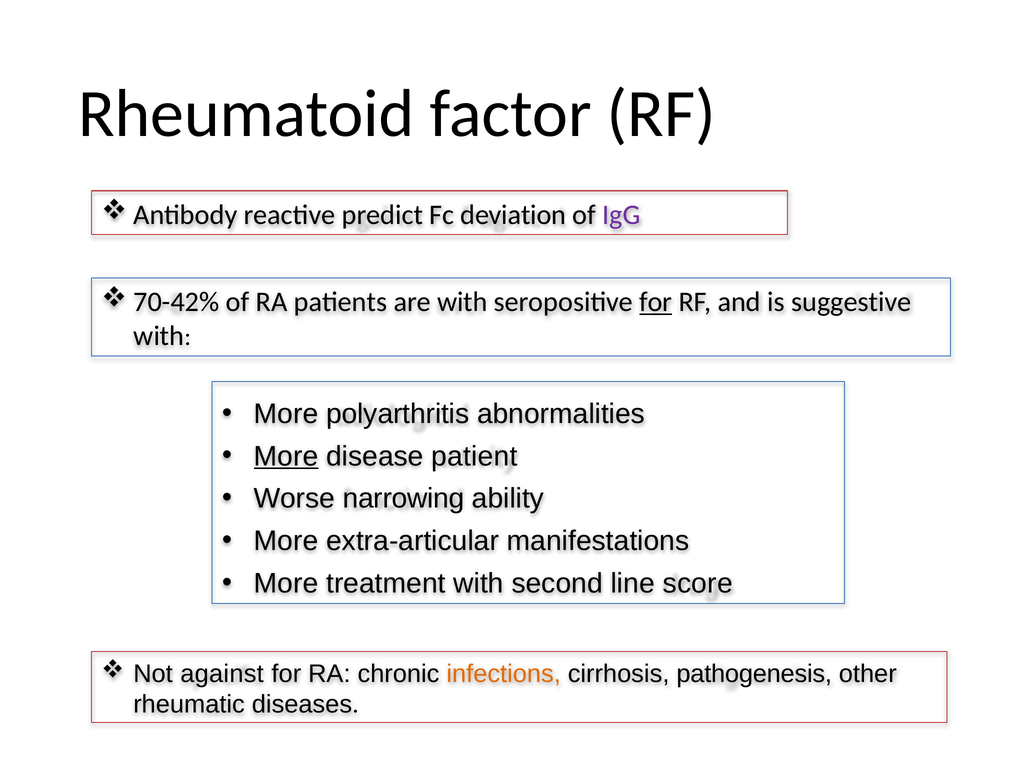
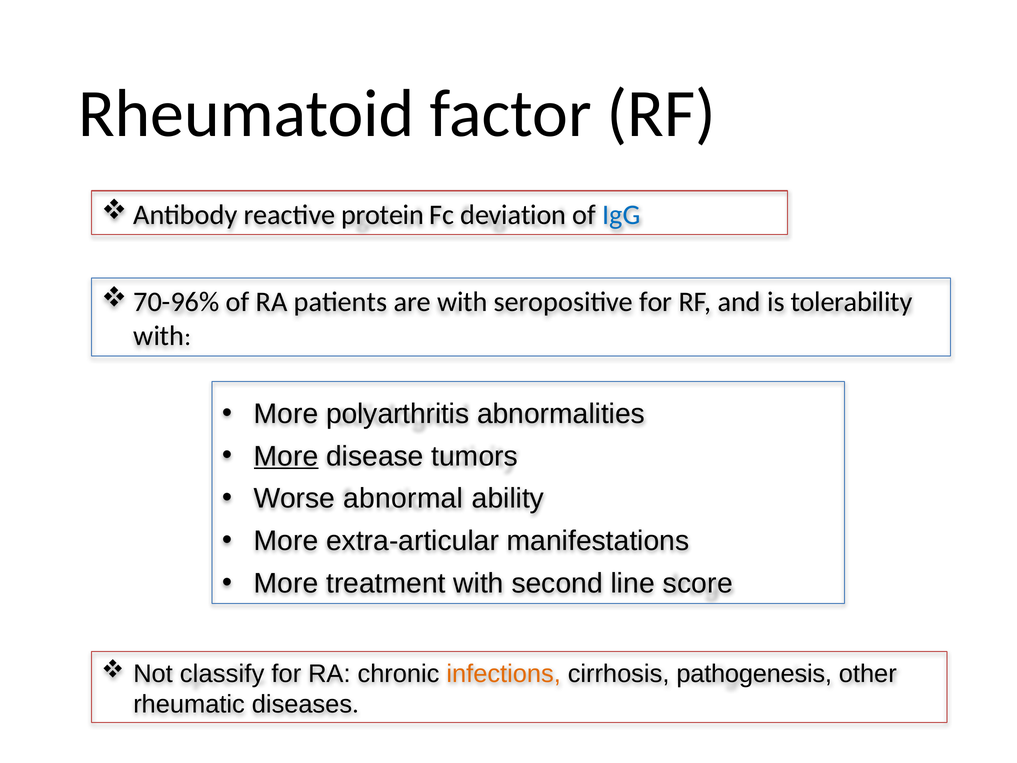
predict: predict -> protein (383, 215)
IgG colour: purple -> blue (621, 215)
70-42%: 70-42% -> 70-96% (176, 302)
for underline: present -> none (656, 302)
suggestive: suggestive -> tolerability (851, 302)
patient: patient -> tumors (475, 456)
narrowing: narrowing -> abnormal (403, 498)
against: against -> classify (222, 674)
